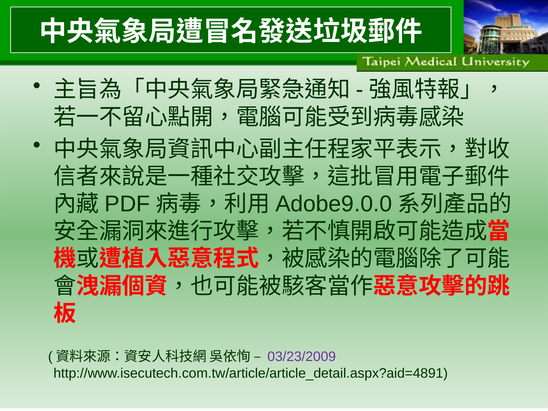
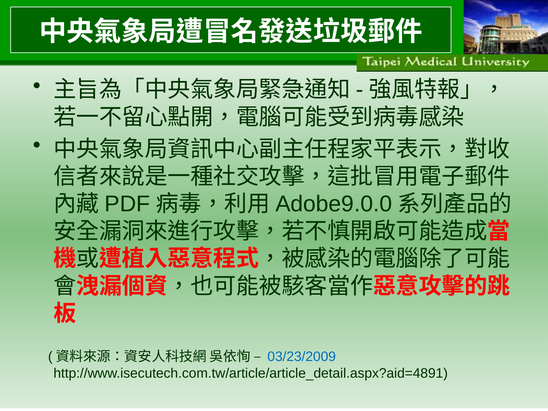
03/23/2009 colour: purple -> blue (302, 357)
